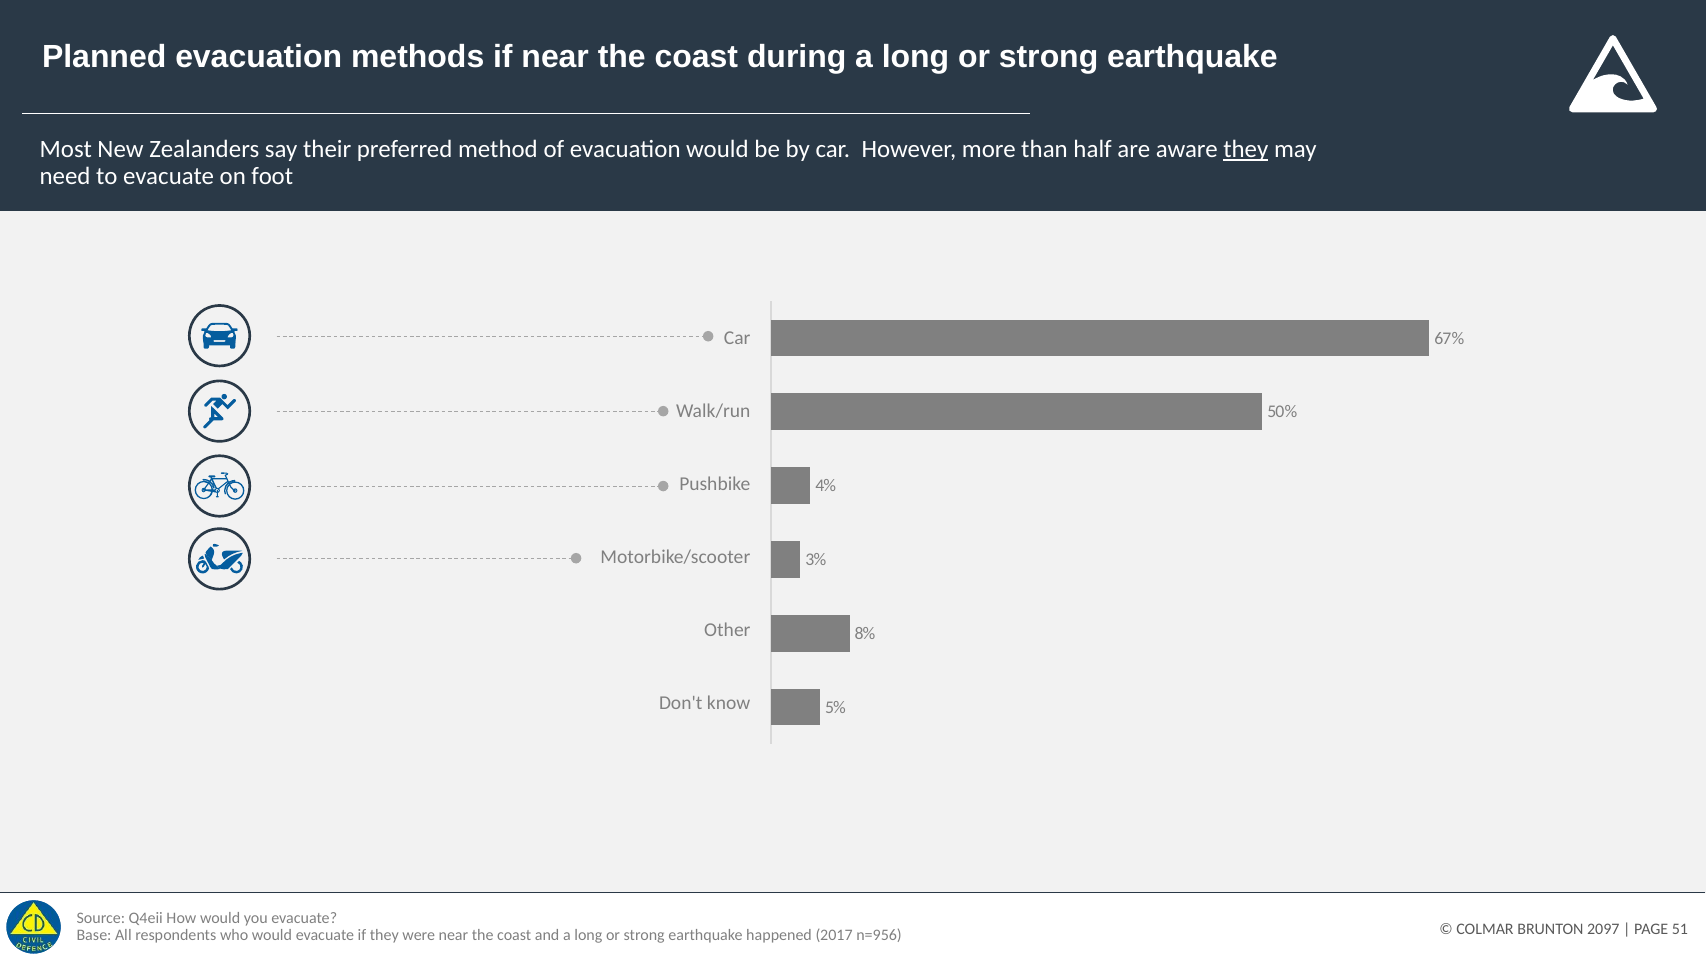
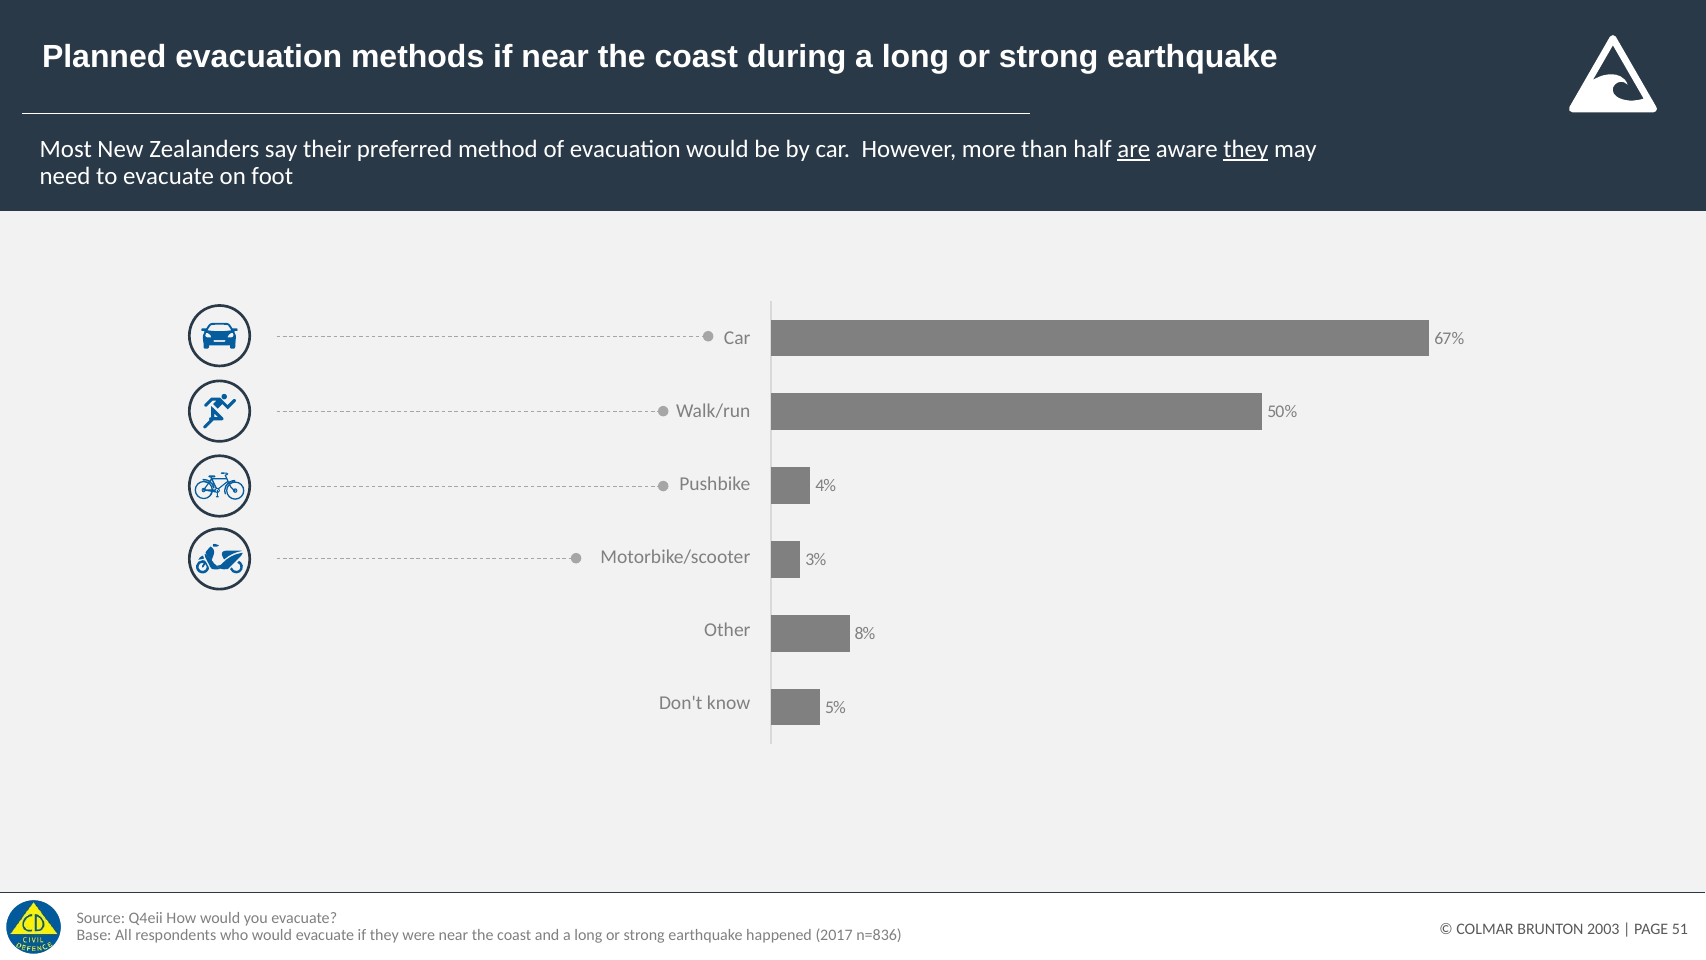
are underline: none -> present (1134, 149)
2097: 2097 -> 2003 (1603, 929)
n=956: n=956 -> n=836 (879, 935)
